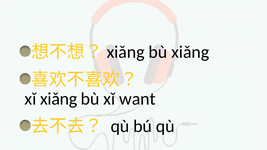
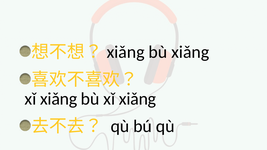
bù xǐ want: want -> xiǎng (137, 99)
